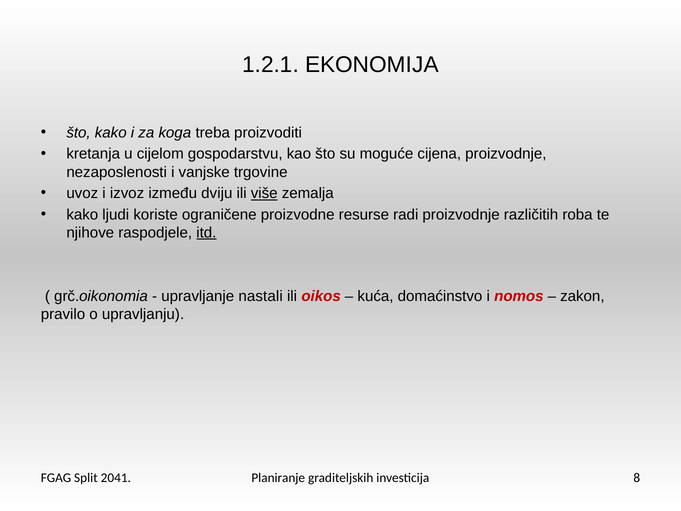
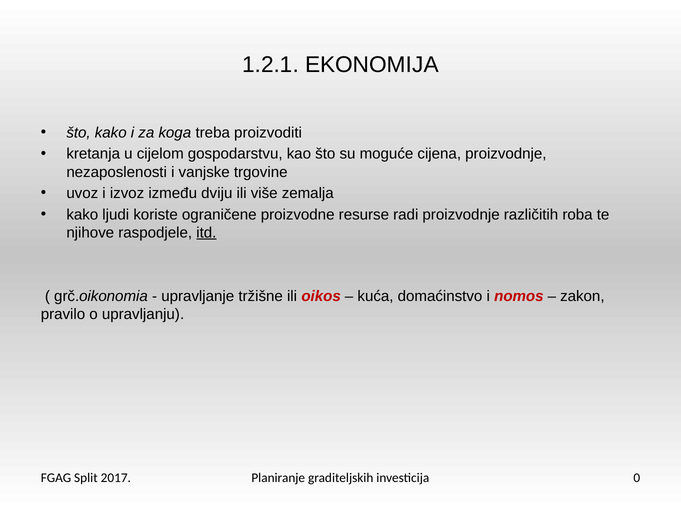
više underline: present -> none (264, 193)
nastali: nastali -> tržišne (261, 296)
2041: 2041 -> 2017 (116, 477)
8: 8 -> 0 (637, 477)
